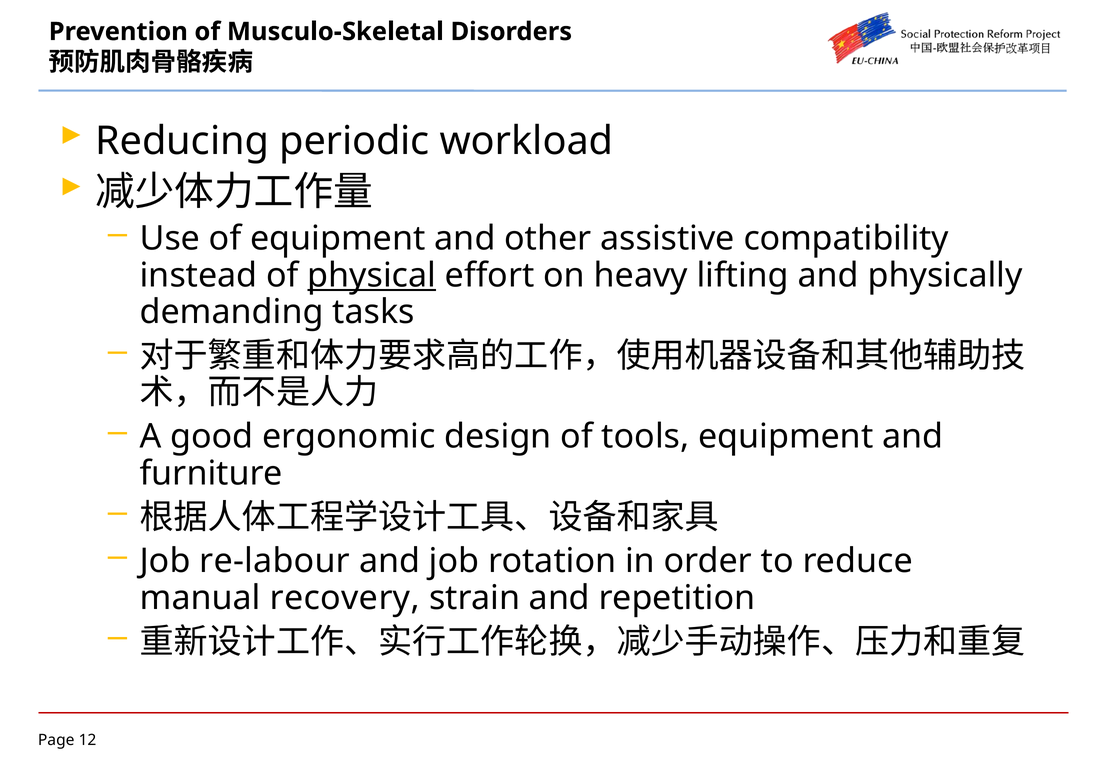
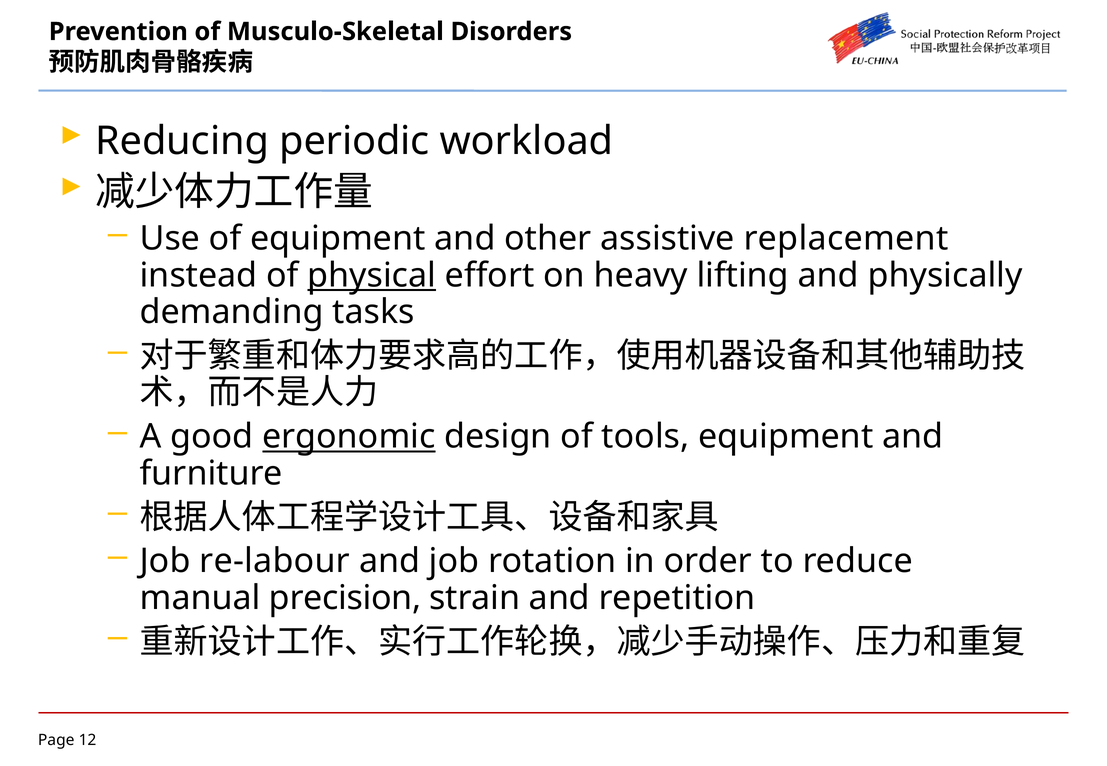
compatibility: compatibility -> replacement (846, 239)
ergonomic underline: none -> present (349, 437)
recovery: recovery -> precision (345, 598)
